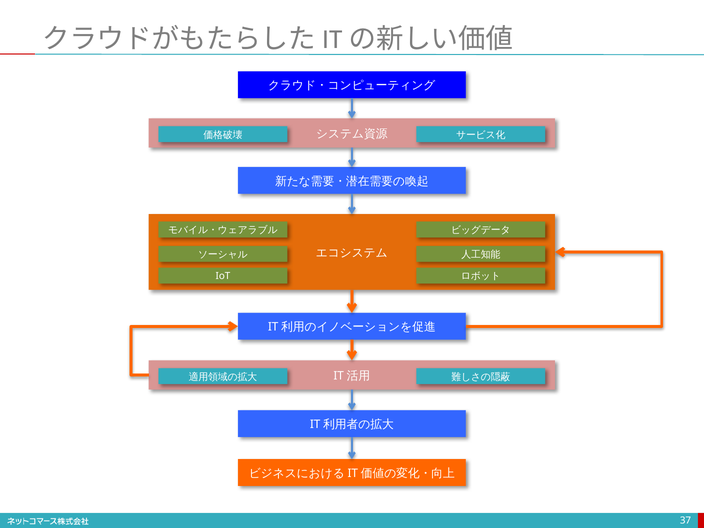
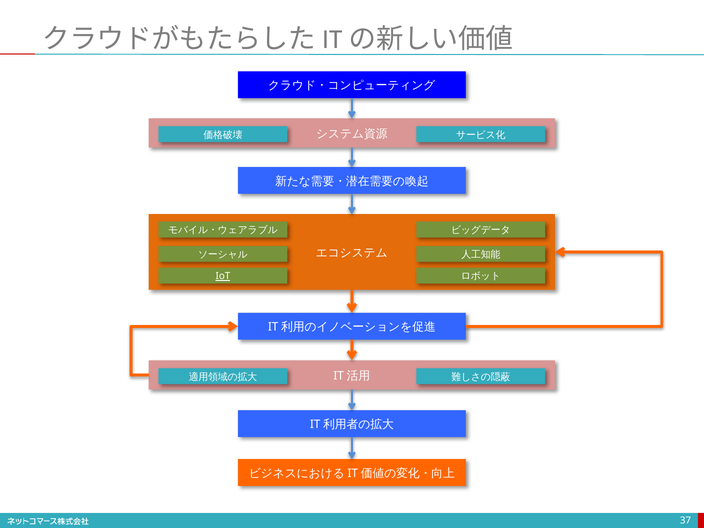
IoT underline: none -> present (223, 276)
